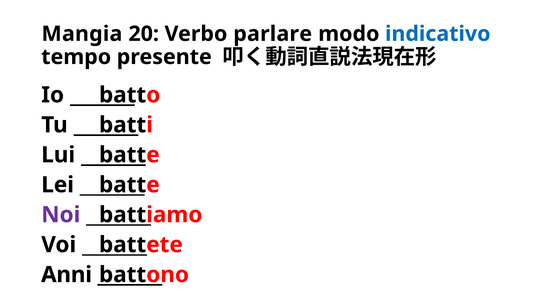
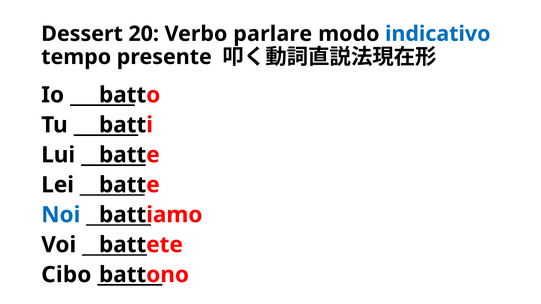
Mangia: Mangia -> Dessert (82, 34)
Noi colour: purple -> blue (61, 215)
Anni: Anni -> Cibo (66, 275)
